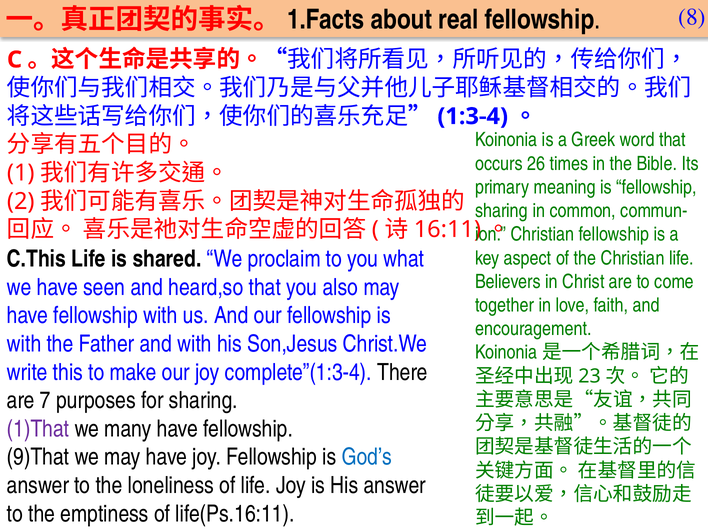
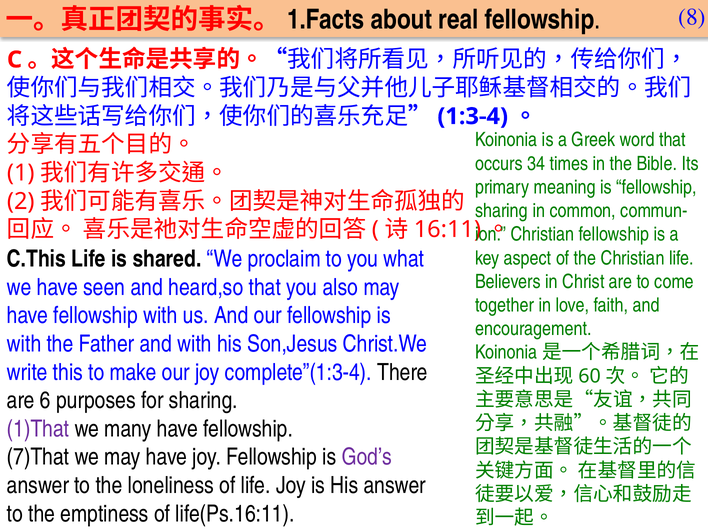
26: 26 -> 34 (536, 164)
23: 23 -> 60 (590, 376)
7: 7 -> 6 (45, 401)
9)That: 9)That -> 7)That (38, 457)
God’s colour: blue -> purple (367, 457)
